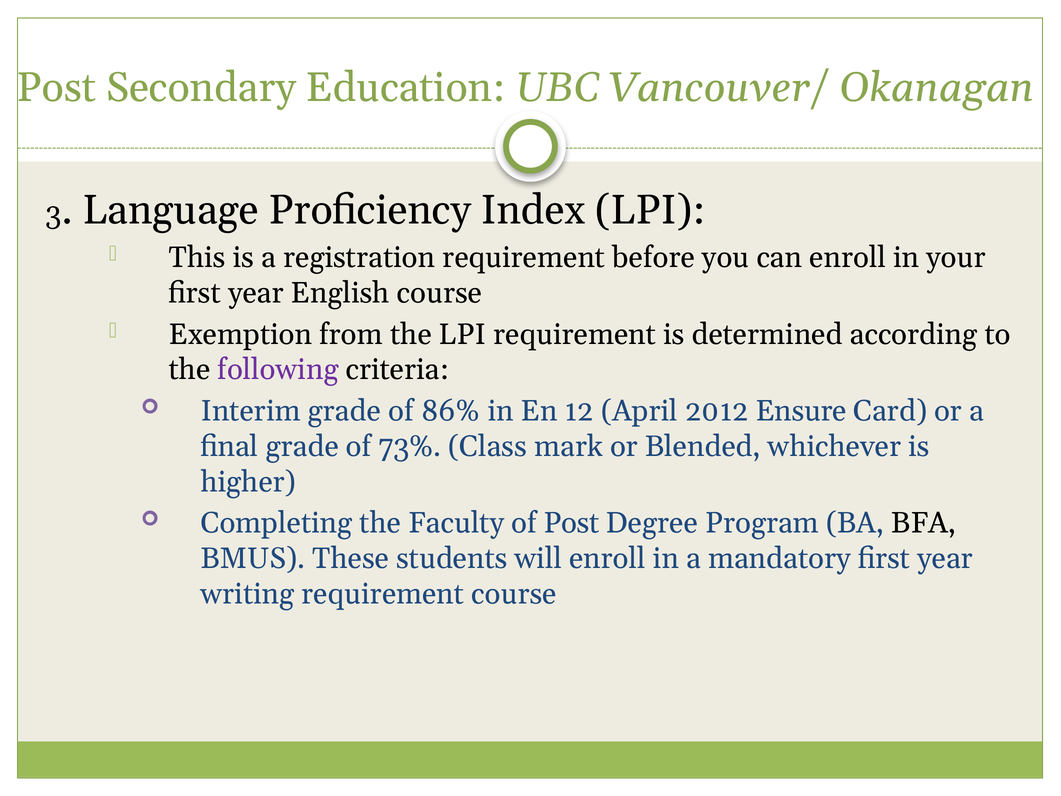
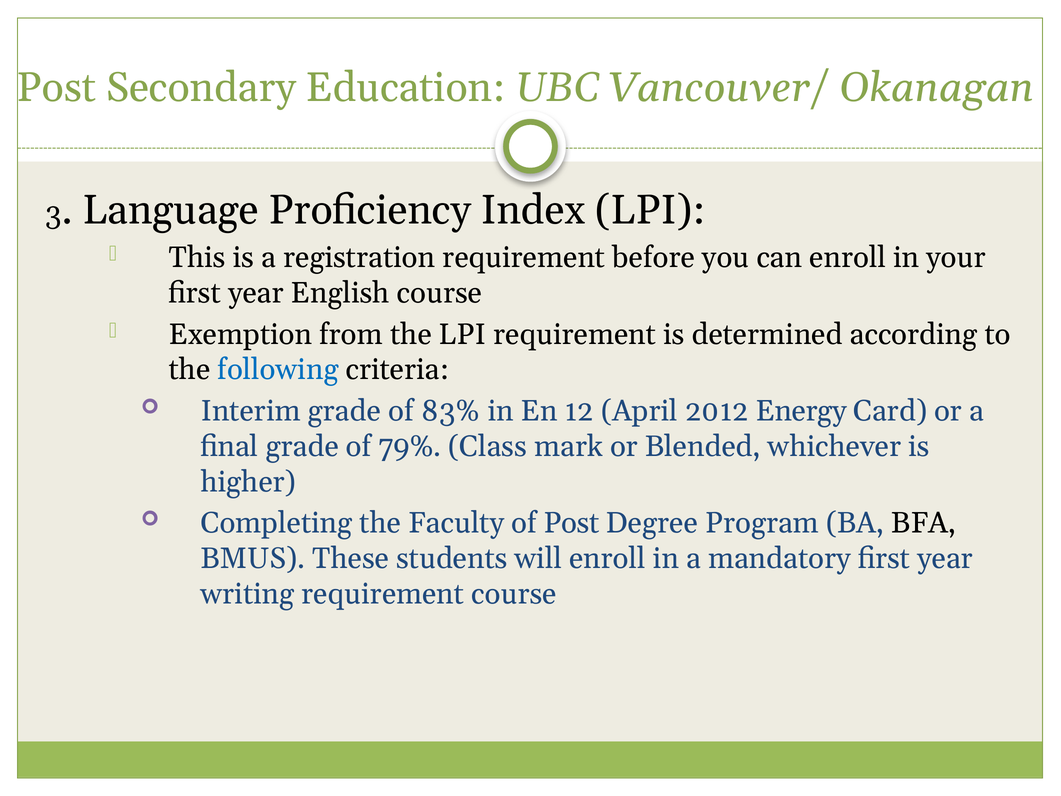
following colour: purple -> blue (278, 370)
86%: 86% -> 83% (450, 411)
Ensure: Ensure -> Energy (801, 411)
73%: 73% -> 79% (410, 446)
